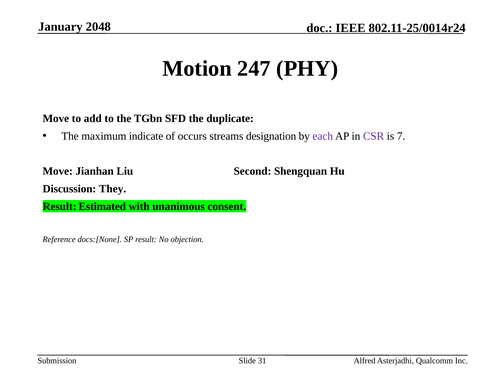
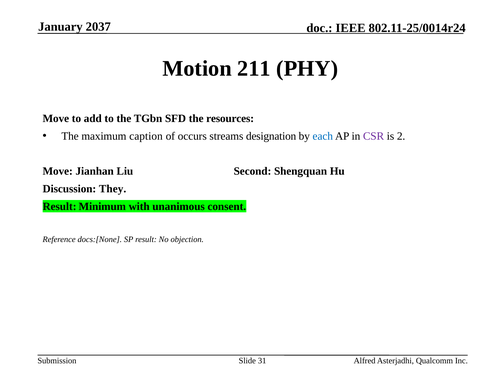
2048: 2048 -> 2037 (98, 27)
247: 247 -> 211 (254, 68)
duplicate: duplicate -> resources (230, 119)
indicate: indicate -> caption (146, 136)
each colour: purple -> blue (323, 136)
7: 7 -> 2 (401, 136)
Estimated: Estimated -> Minimum (102, 206)
